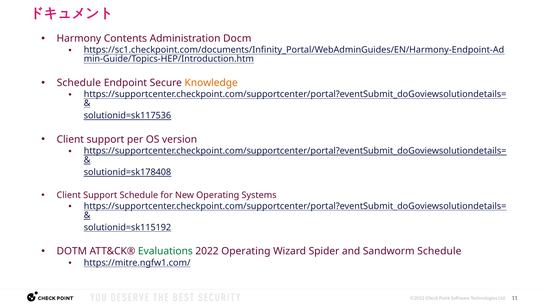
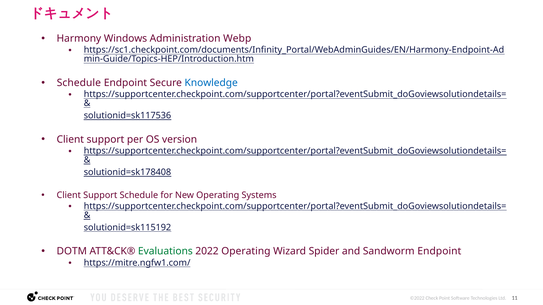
Contents: Contents -> Windows (125, 39)
Docm: Docm -> Webp (237, 39)
Knowledge colour: orange -> blue (211, 83)
Sandworm Schedule: Schedule -> Endpoint (439, 252)
